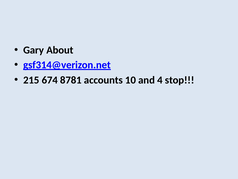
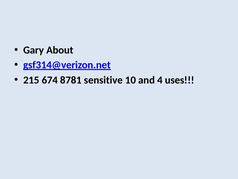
accounts: accounts -> sensitive (103, 80)
stop: stop -> uses (180, 80)
